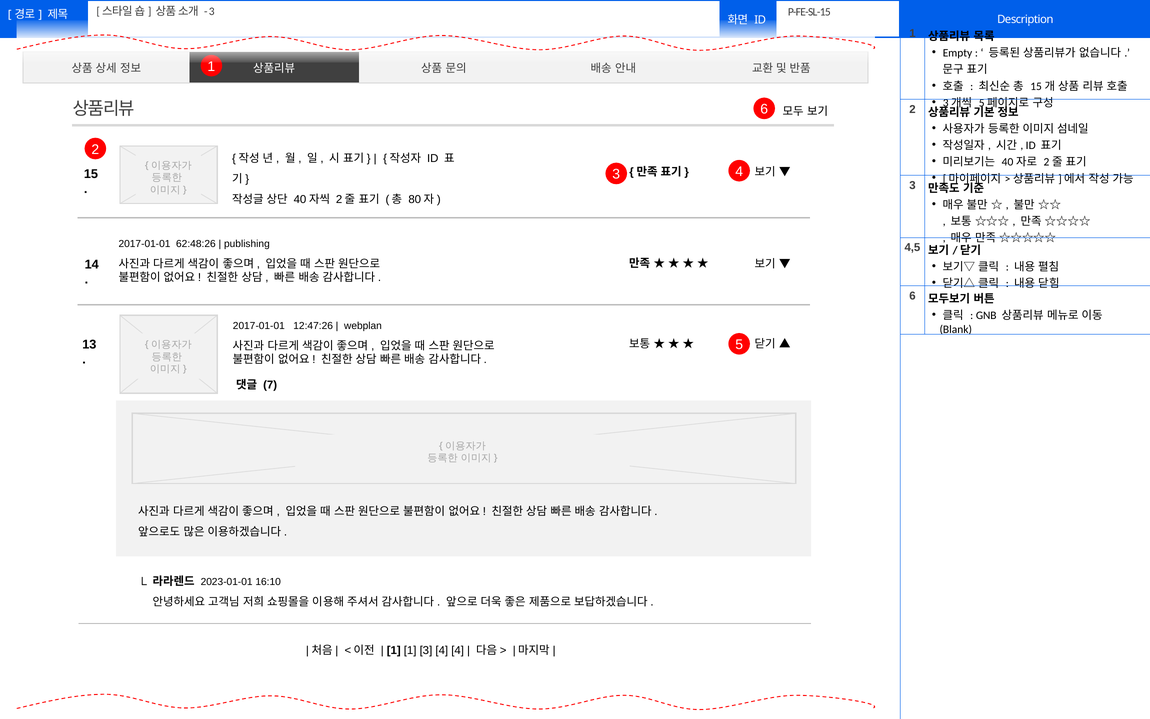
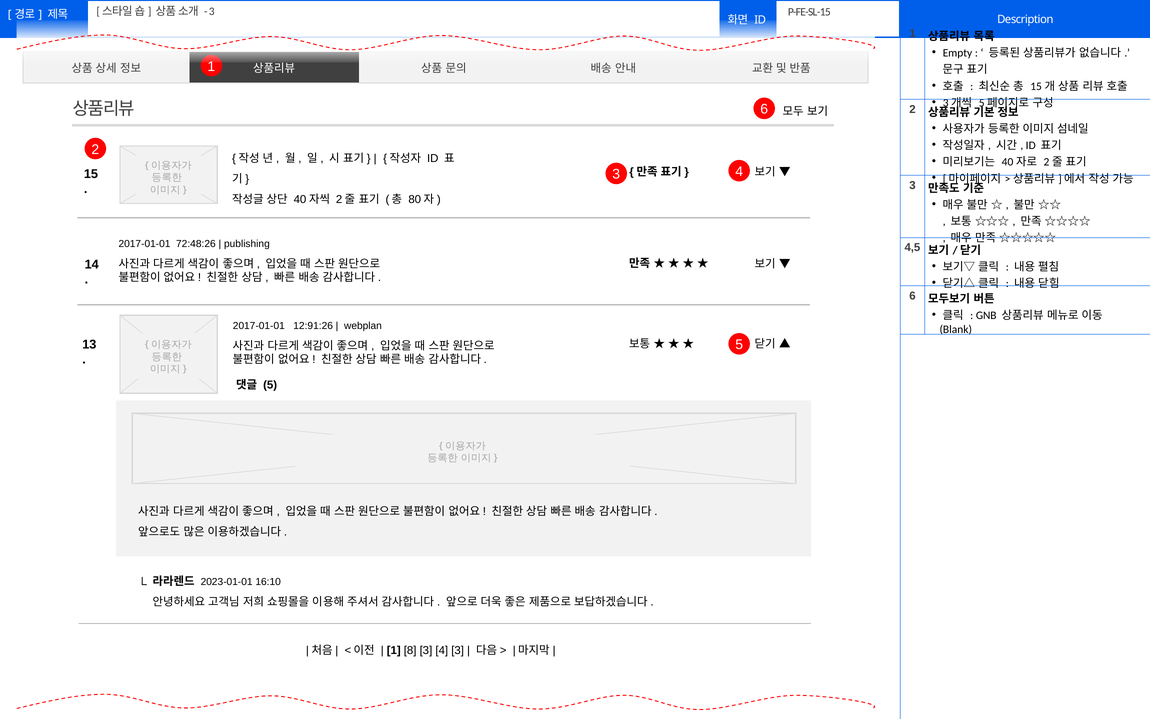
62:48:26: 62:48:26 -> 72:48:26 (196, 244)
12:47:26: 12:47:26 -> 12:91:26 (313, 326)
7: 7 -> 5 (270, 385)
1 1: 1 -> 8 (410, 650)
4 4: 4 -> 3 (458, 650)
